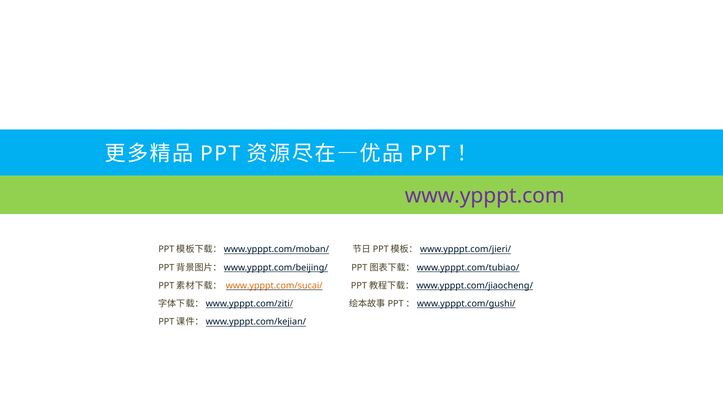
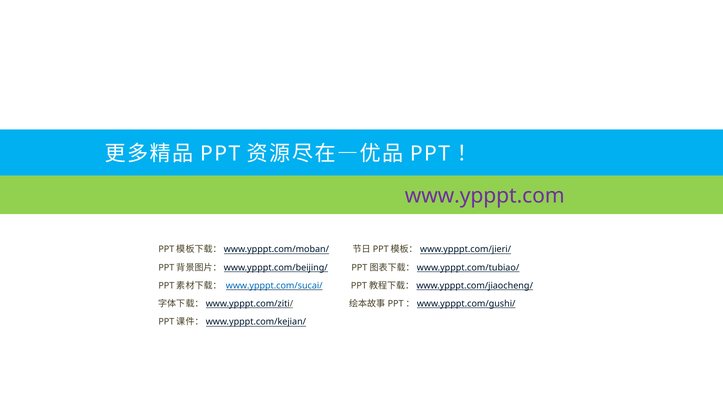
www.ypppt.com/sucai/ colour: orange -> blue (274, 285)
